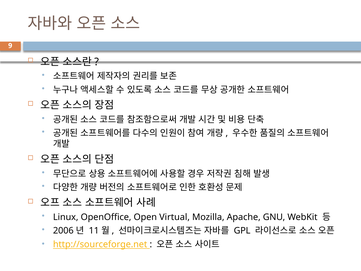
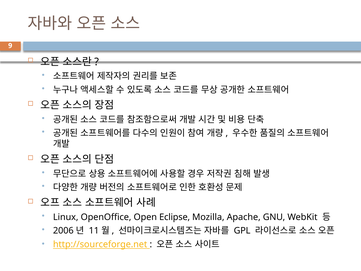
Virtual: Virtual -> Eclipse (175, 217)
